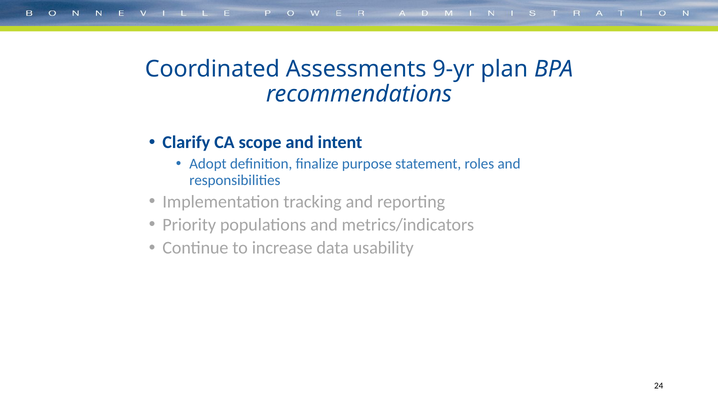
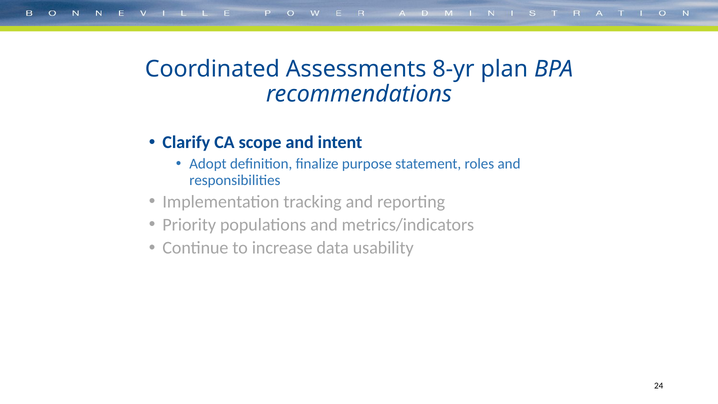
9-yr: 9-yr -> 8-yr (454, 69)
